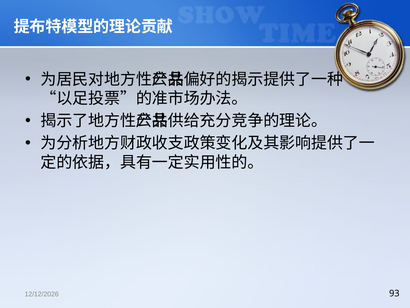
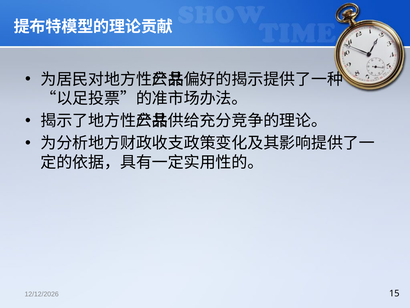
93: 93 -> 15 (394, 293)
